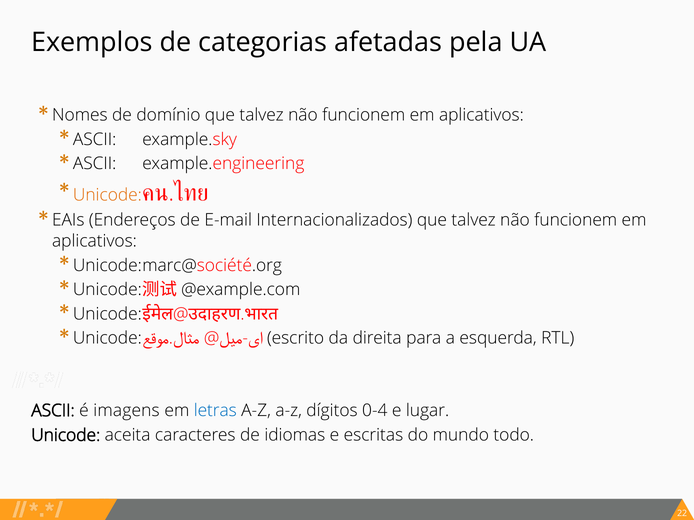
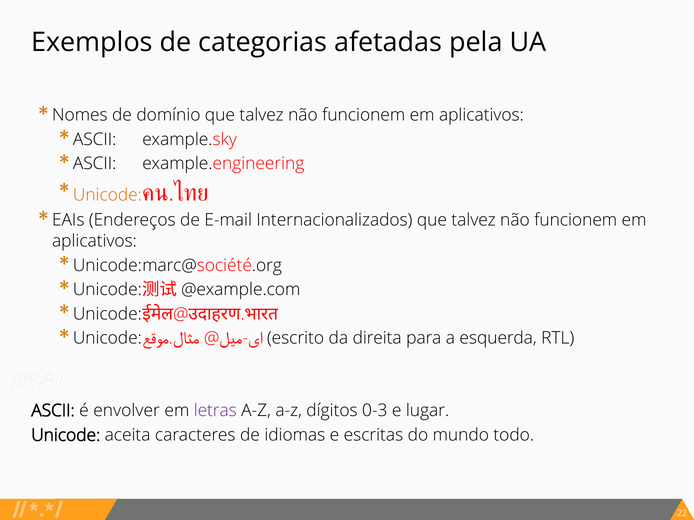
imagens: imagens -> envolver (127, 411)
letras colour: blue -> purple (215, 411)
0-4: 0-4 -> 0-3 (375, 411)
